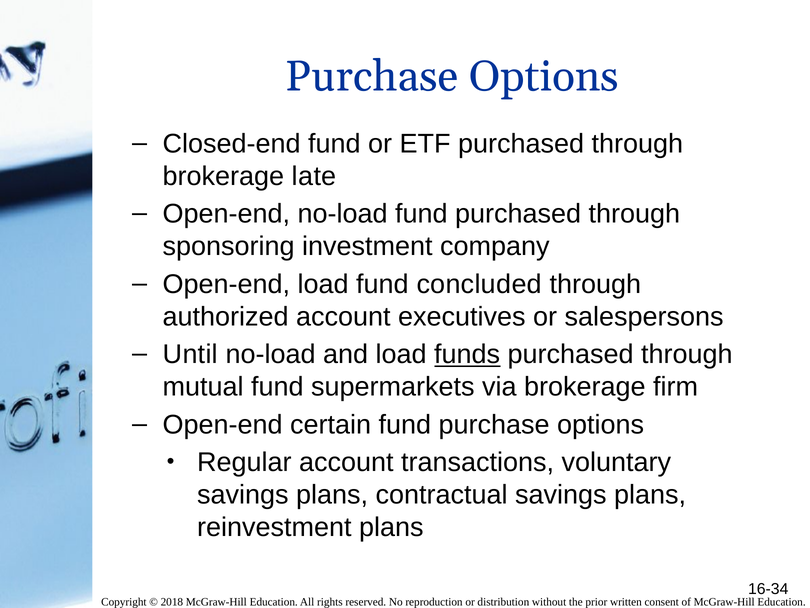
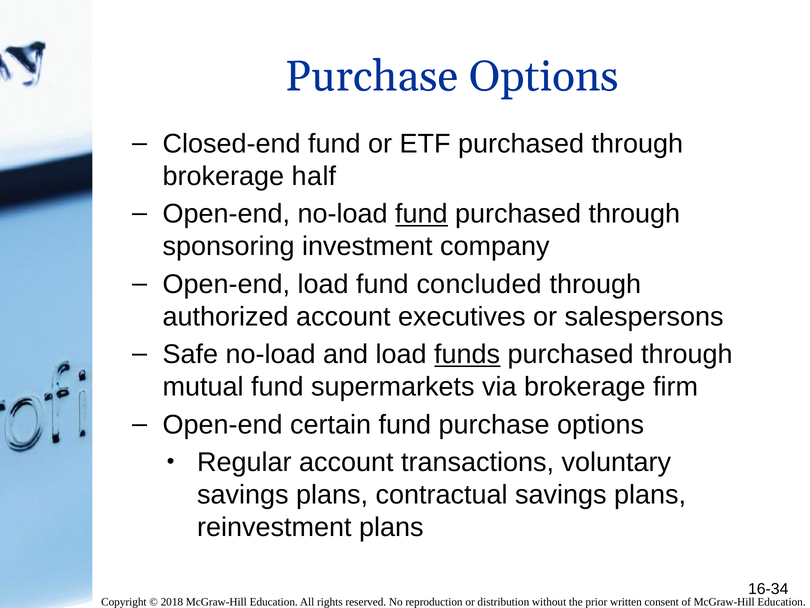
late: late -> half (314, 176)
fund underline: none -> present (422, 214)
Until: Until -> Safe (191, 354)
